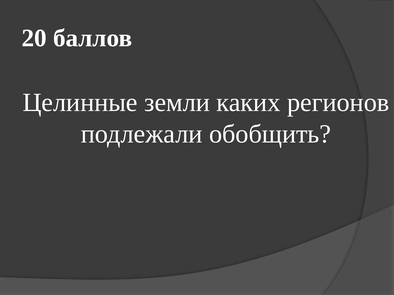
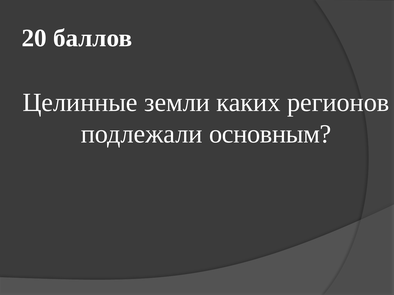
обобщить: обобщить -> основным (270, 134)
